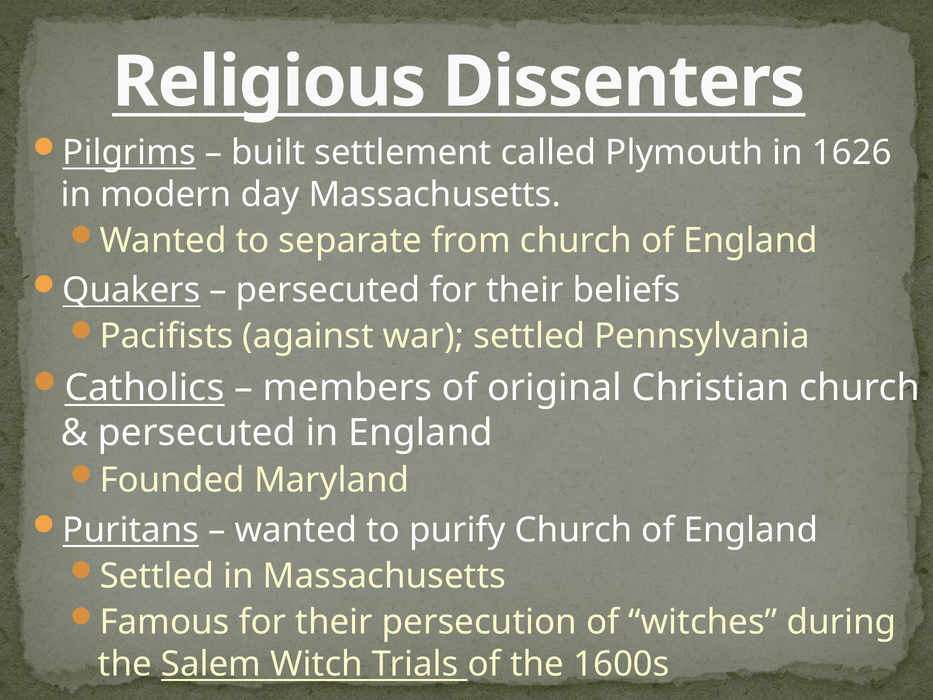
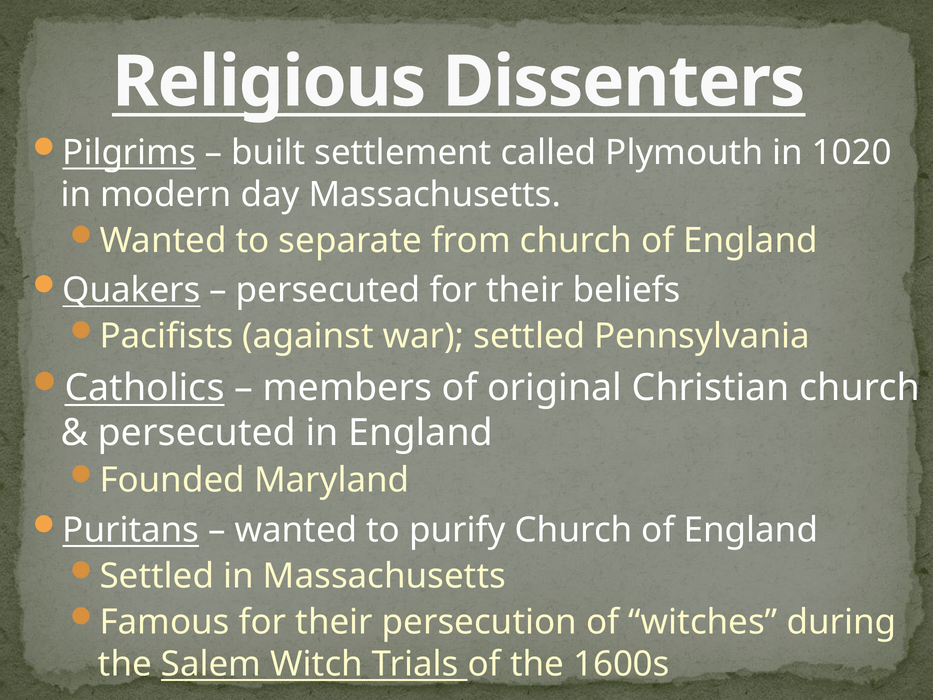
1626: 1626 -> 1020 (852, 153)
